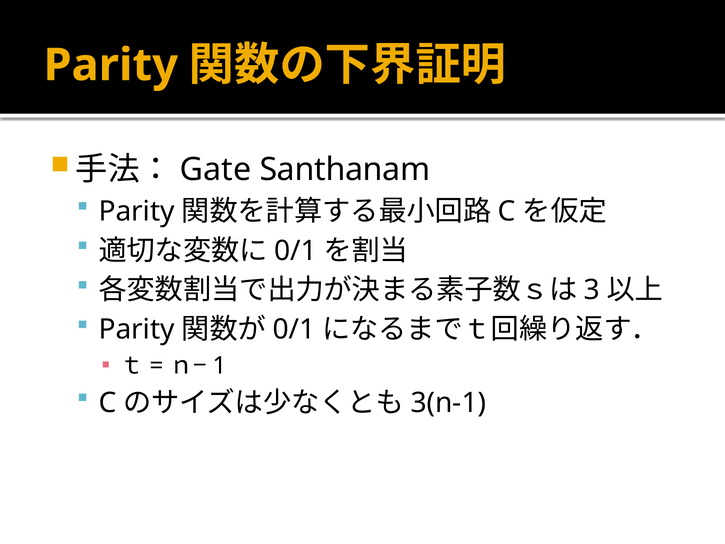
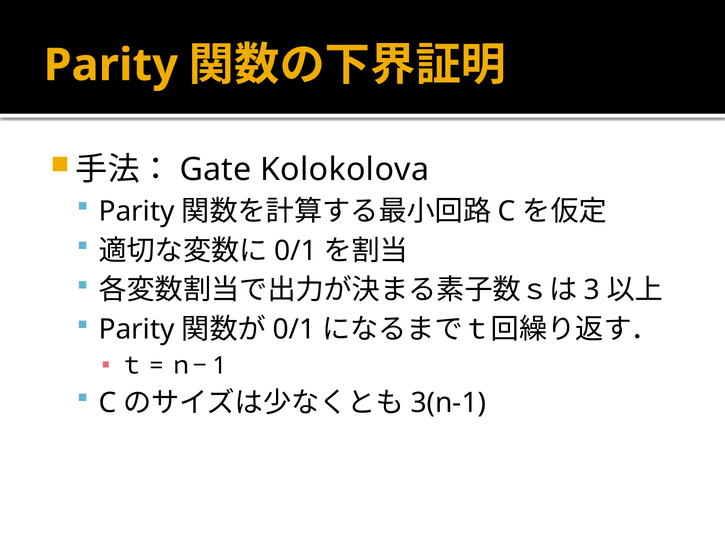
Santhanam: Santhanam -> Kolokolova (345, 170)
